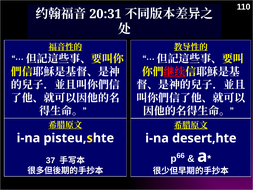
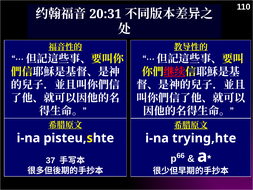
desert,hte: desert,hte -> trying,hte (204, 138)
